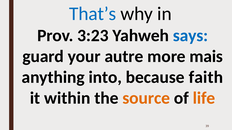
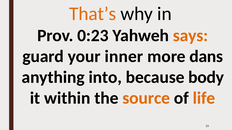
That’s colour: blue -> orange (93, 14)
3:23: 3:23 -> 0:23 (93, 36)
says colour: blue -> orange (190, 36)
autre: autre -> inner (124, 57)
mais: mais -> dans (206, 57)
faith: faith -> body (206, 77)
